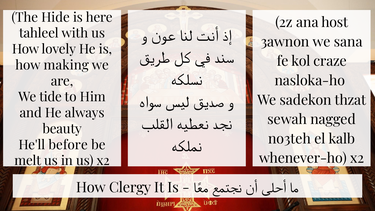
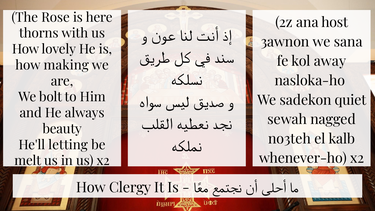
Hide: Hide -> Rose (56, 17)
tahleel: tahleel -> thorns (39, 33)
craze: craze -> away (330, 61)
tide: tide -> bolt (51, 97)
thzat: thzat -> quiet (350, 100)
before: before -> letting (68, 145)
